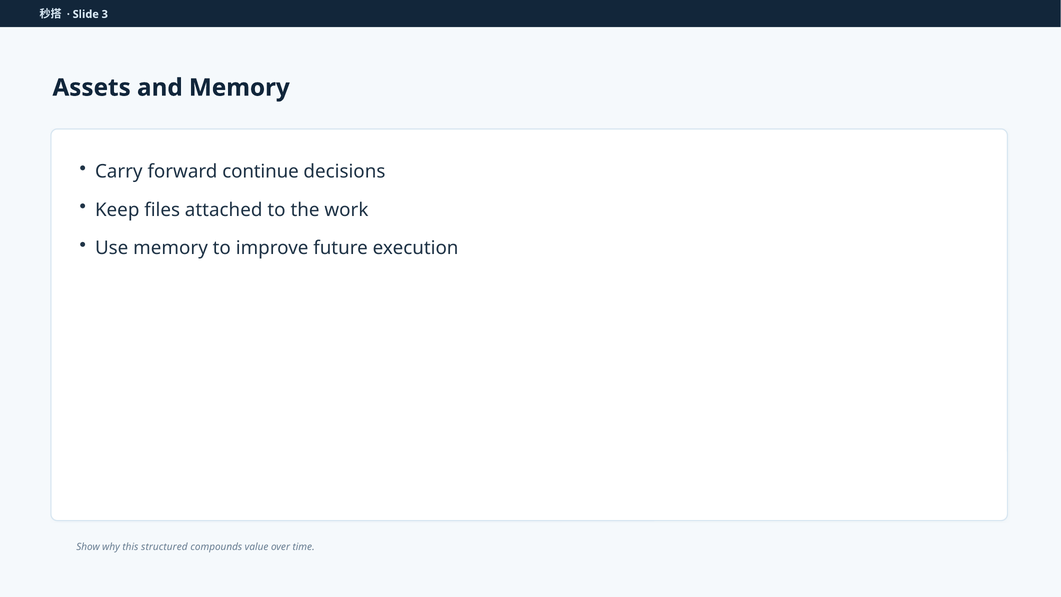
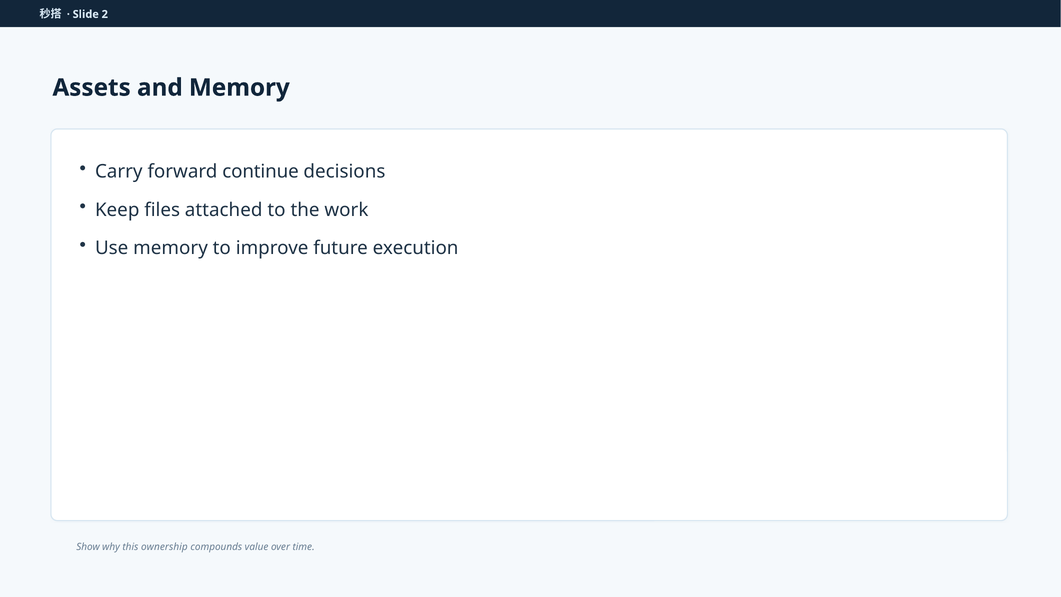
3: 3 -> 2 (105, 14)
structured: structured -> ownership (164, 547)
